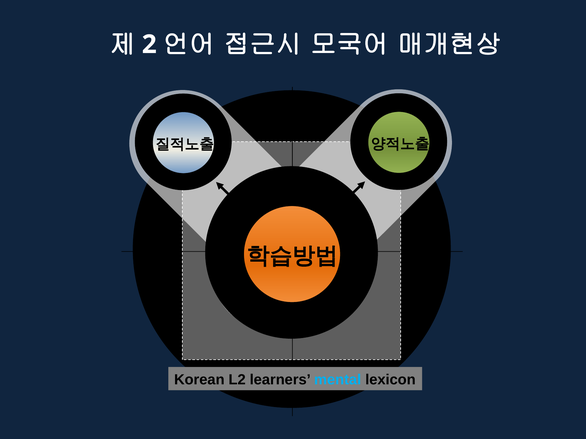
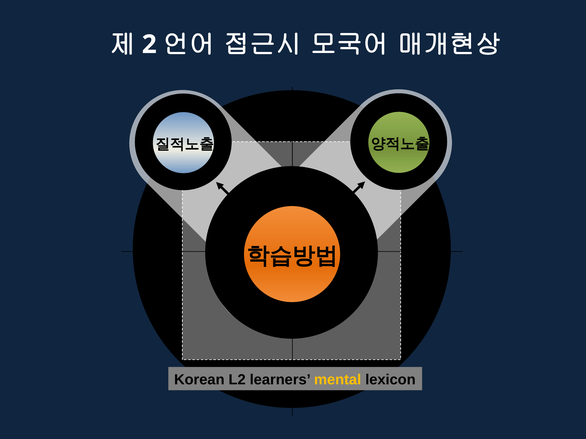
mental colour: light blue -> yellow (338, 380)
